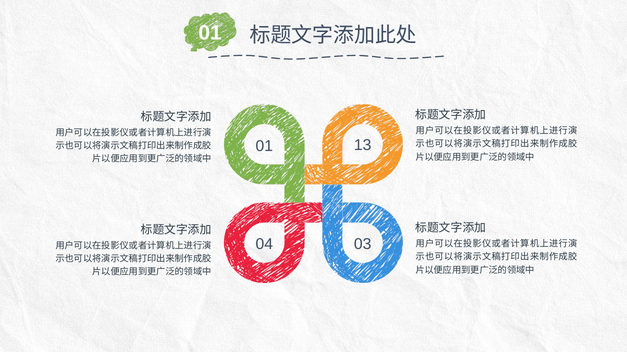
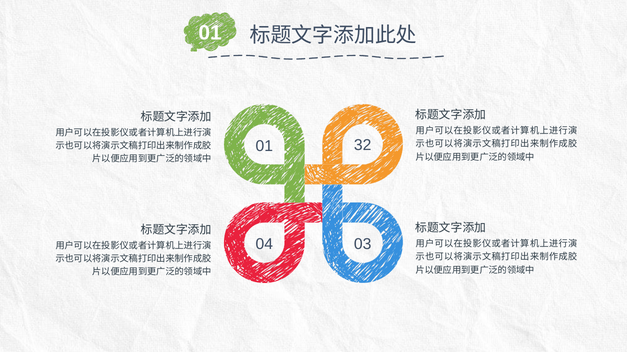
13: 13 -> 32 (363, 146)
